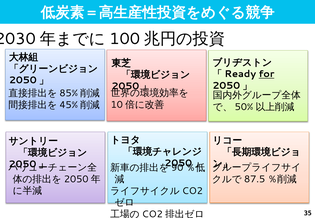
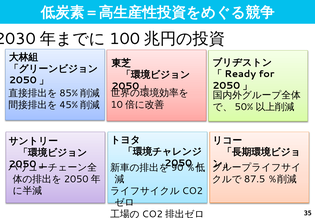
for underline: present -> none (267, 74)
